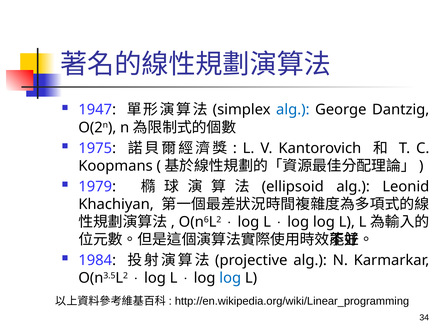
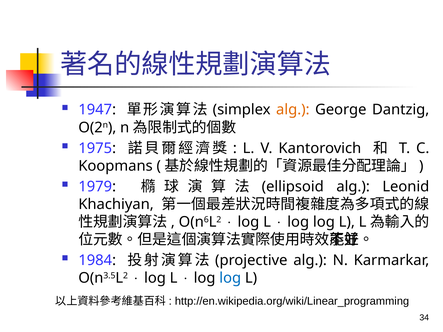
alg colour: blue -> orange (293, 110)
